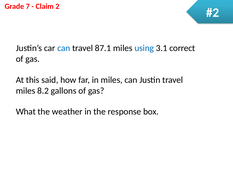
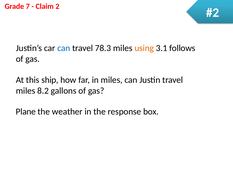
87.1: 87.1 -> 78.3 (103, 48)
using colour: blue -> orange (144, 48)
correct: correct -> follows (182, 48)
said: said -> ship (50, 80)
What: What -> Plane (26, 111)
